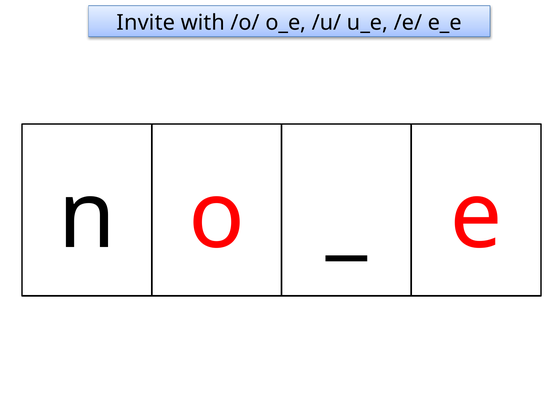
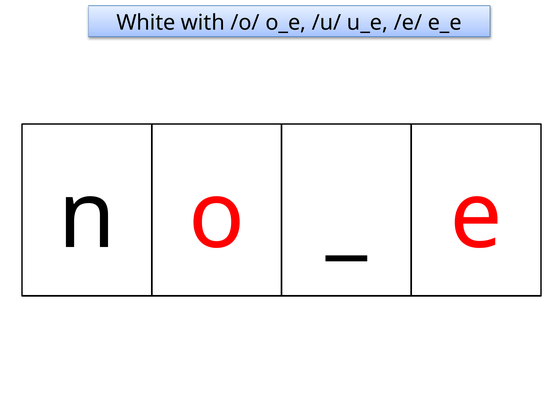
Invite: Invite -> White (146, 23)
